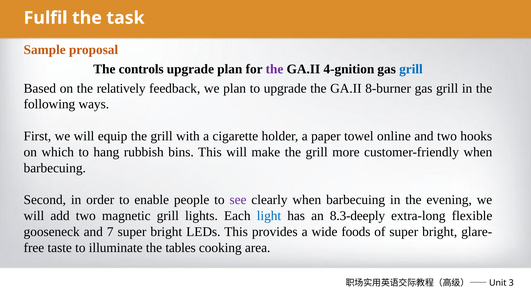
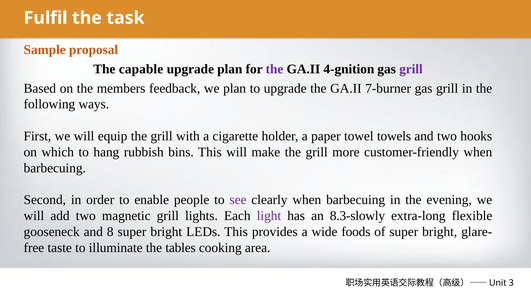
controls: controls -> capable (141, 69)
grill colour: blue -> purple (411, 69)
relatively: relatively -> members (121, 88)
8-burner: 8-burner -> 7-burner (388, 88)
online: online -> towels (394, 136)
light colour: blue -> purple (269, 216)
8.3-deeply: 8.3-deeply -> 8.3-slowly (357, 216)
7: 7 -> 8 (110, 232)
